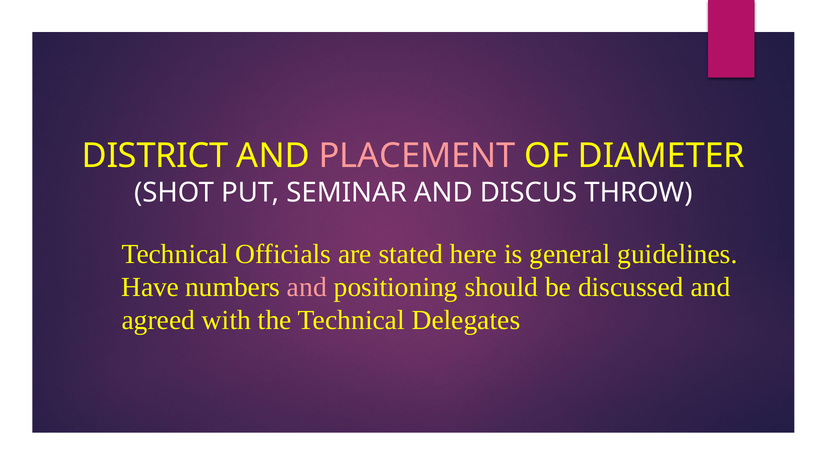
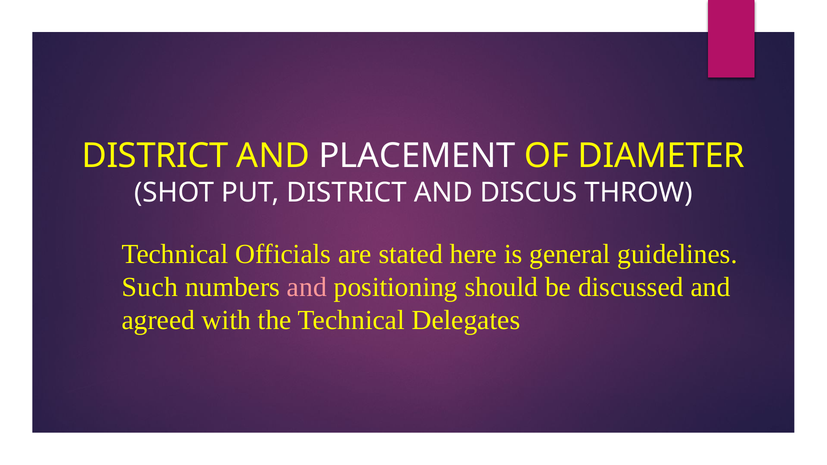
PLACEMENT colour: pink -> white (417, 156)
PUT SEMINAR: SEMINAR -> DISTRICT (346, 193)
Have: Have -> Such (150, 287)
